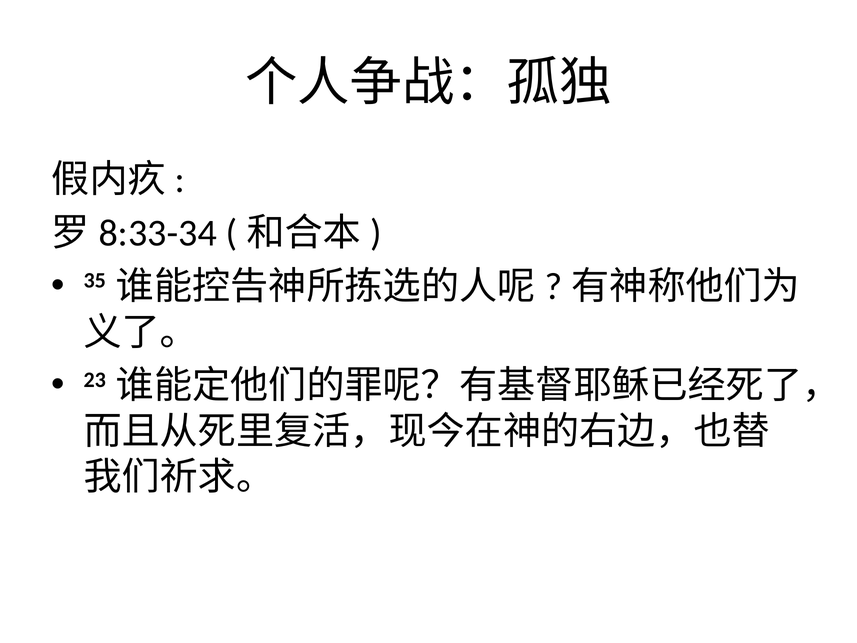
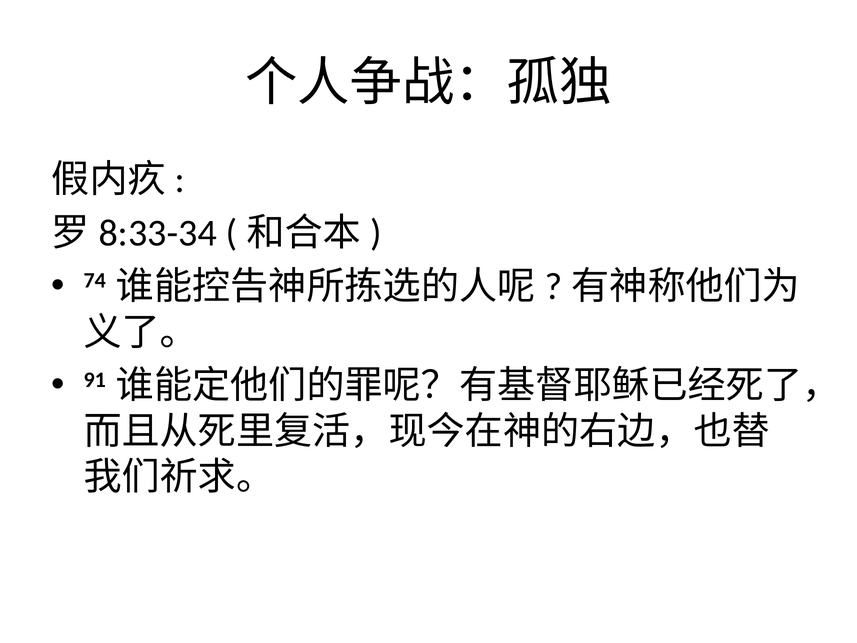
35: 35 -> 74 (95, 281)
23: 23 -> 91 (95, 380)
